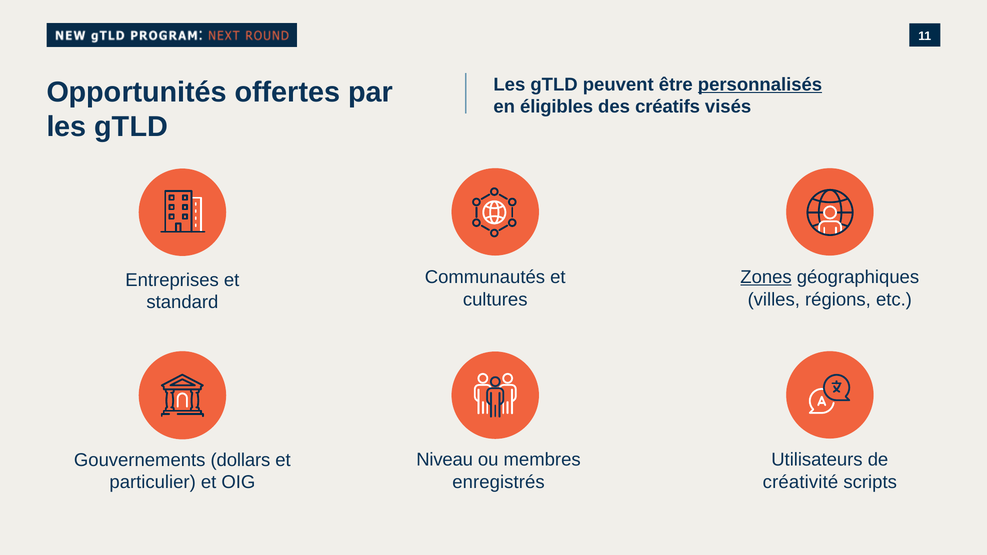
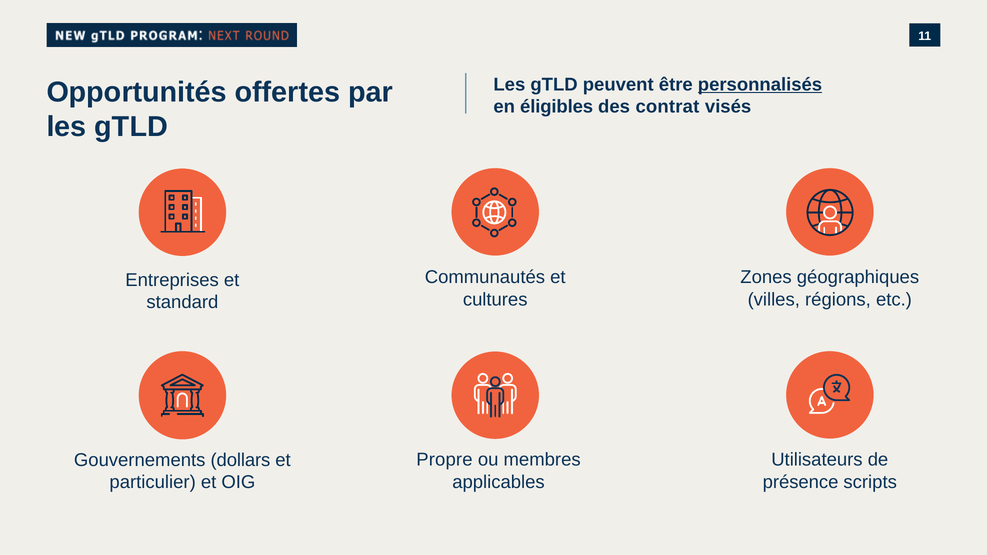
créatifs: créatifs -> contrat (667, 107)
Zones underline: present -> none (766, 277)
Niveau: Niveau -> Propre (444, 460)
enregistrés: enregistrés -> applicables (499, 482)
créativité: créativité -> présence (801, 482)
